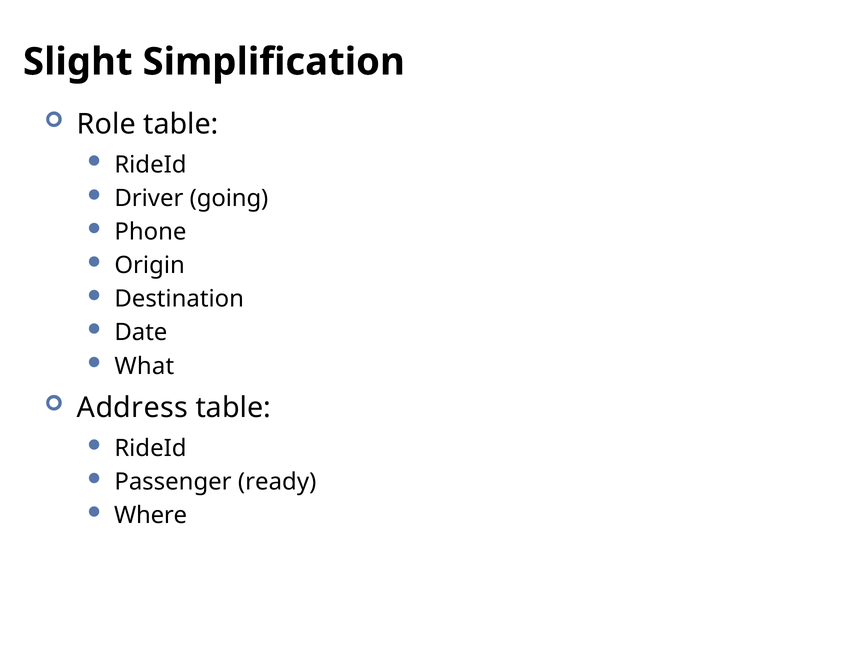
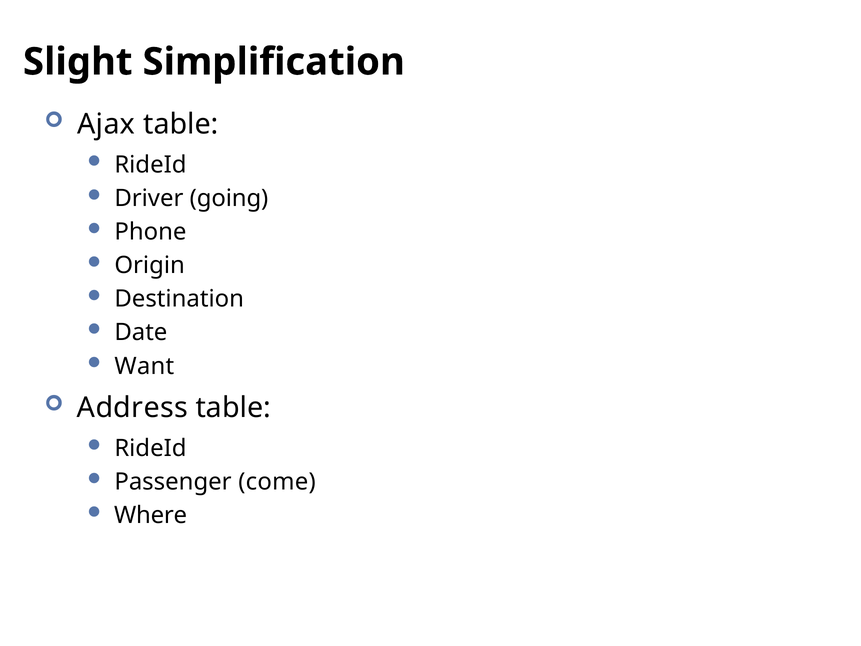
Role: Role -> Ajax (106, 124)
What: What -> Want (144, 366)
ready: ready -> come (277, 482)
